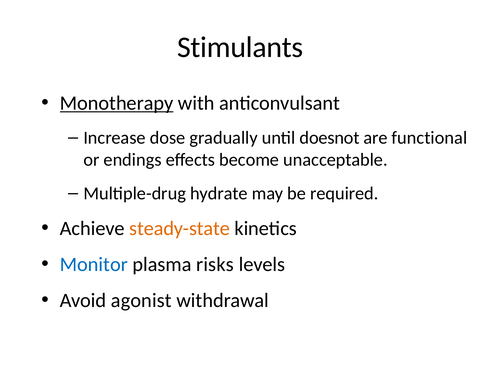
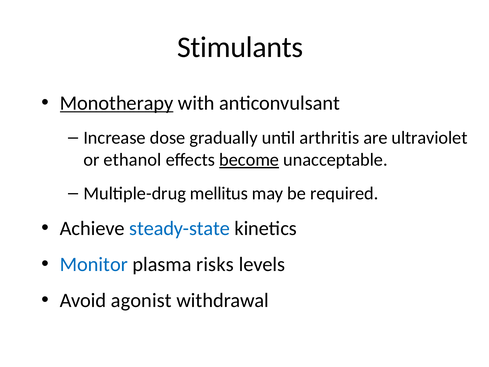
doesnot: doesnot -> arthritis (329, 138)
functional: functional -> ultraviolet (430, 138)
endings: endings -> ethanol (133, 160)
become underline: none -> present (249, 160)
hydrate: hydrate -> mellitus (219, 193)
steady-state colour: orange -> blue (180, 228)
